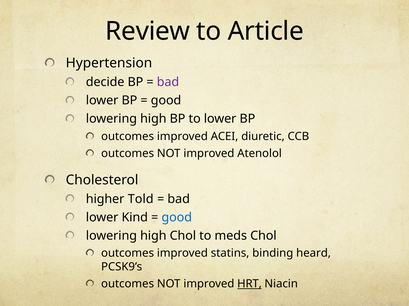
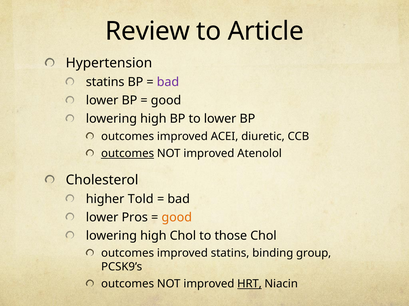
decide: decide -> statins (105, 82)
outcomes underline: none -> present (128, 154)
Kind: Kind -> Pros (135, 218)
good colour: blue -> orange (177, 218)
meds: meds -> those (231, 236)
heard: heard -> group (314, 254)
